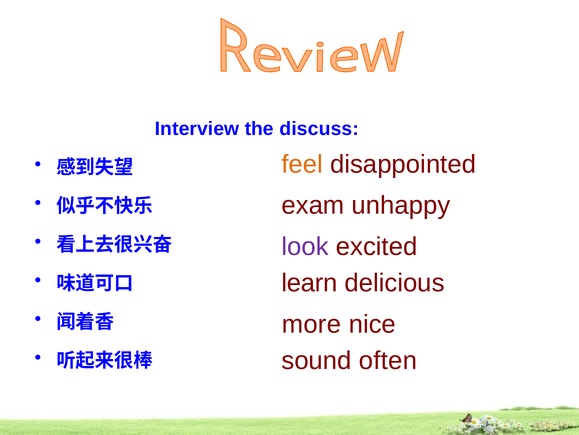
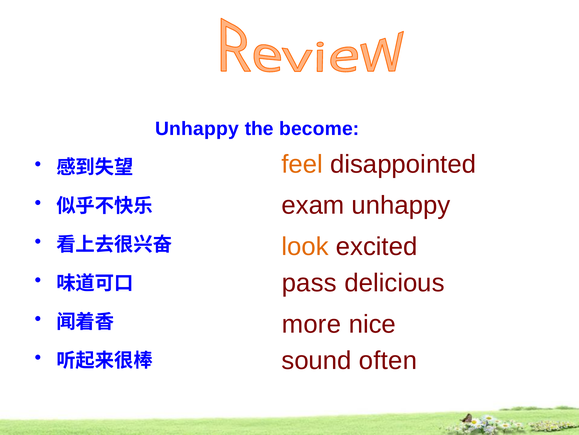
Interview: Interview -> Unhappy (197, 129)
discuss: discuss -> become (319, 129)
look colour: purple -> orange (305, 246)
learn: learn -> pass (309, 283)
